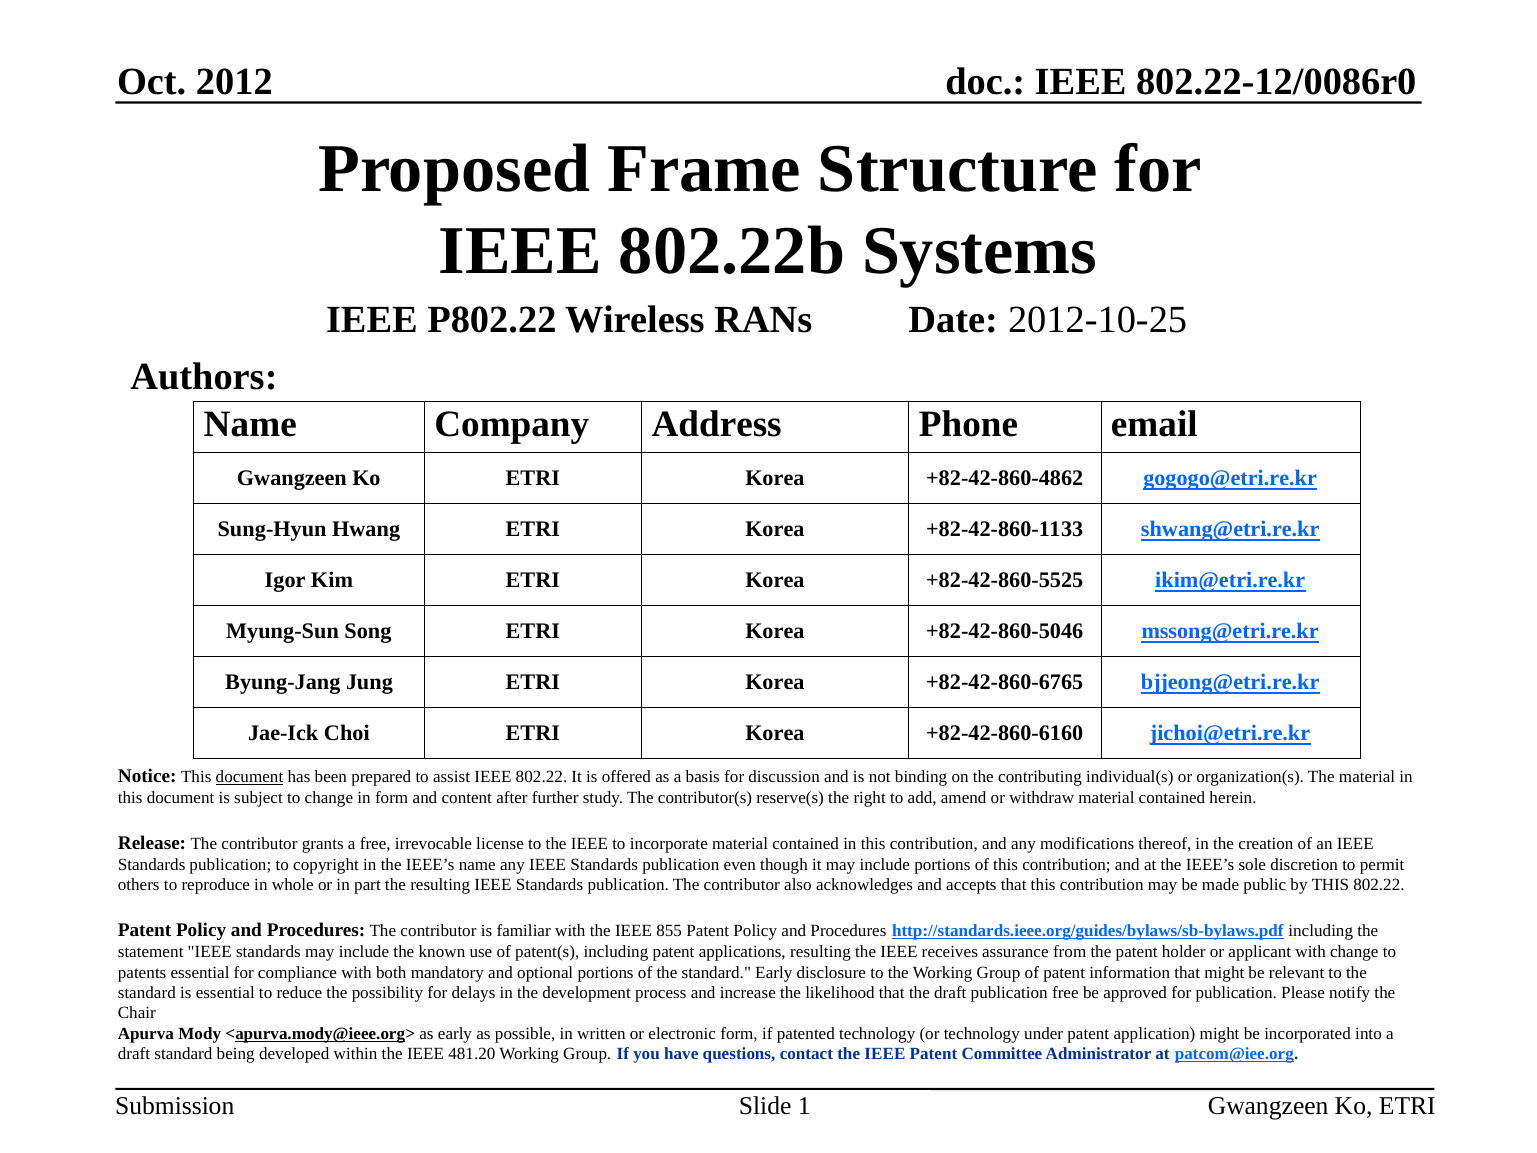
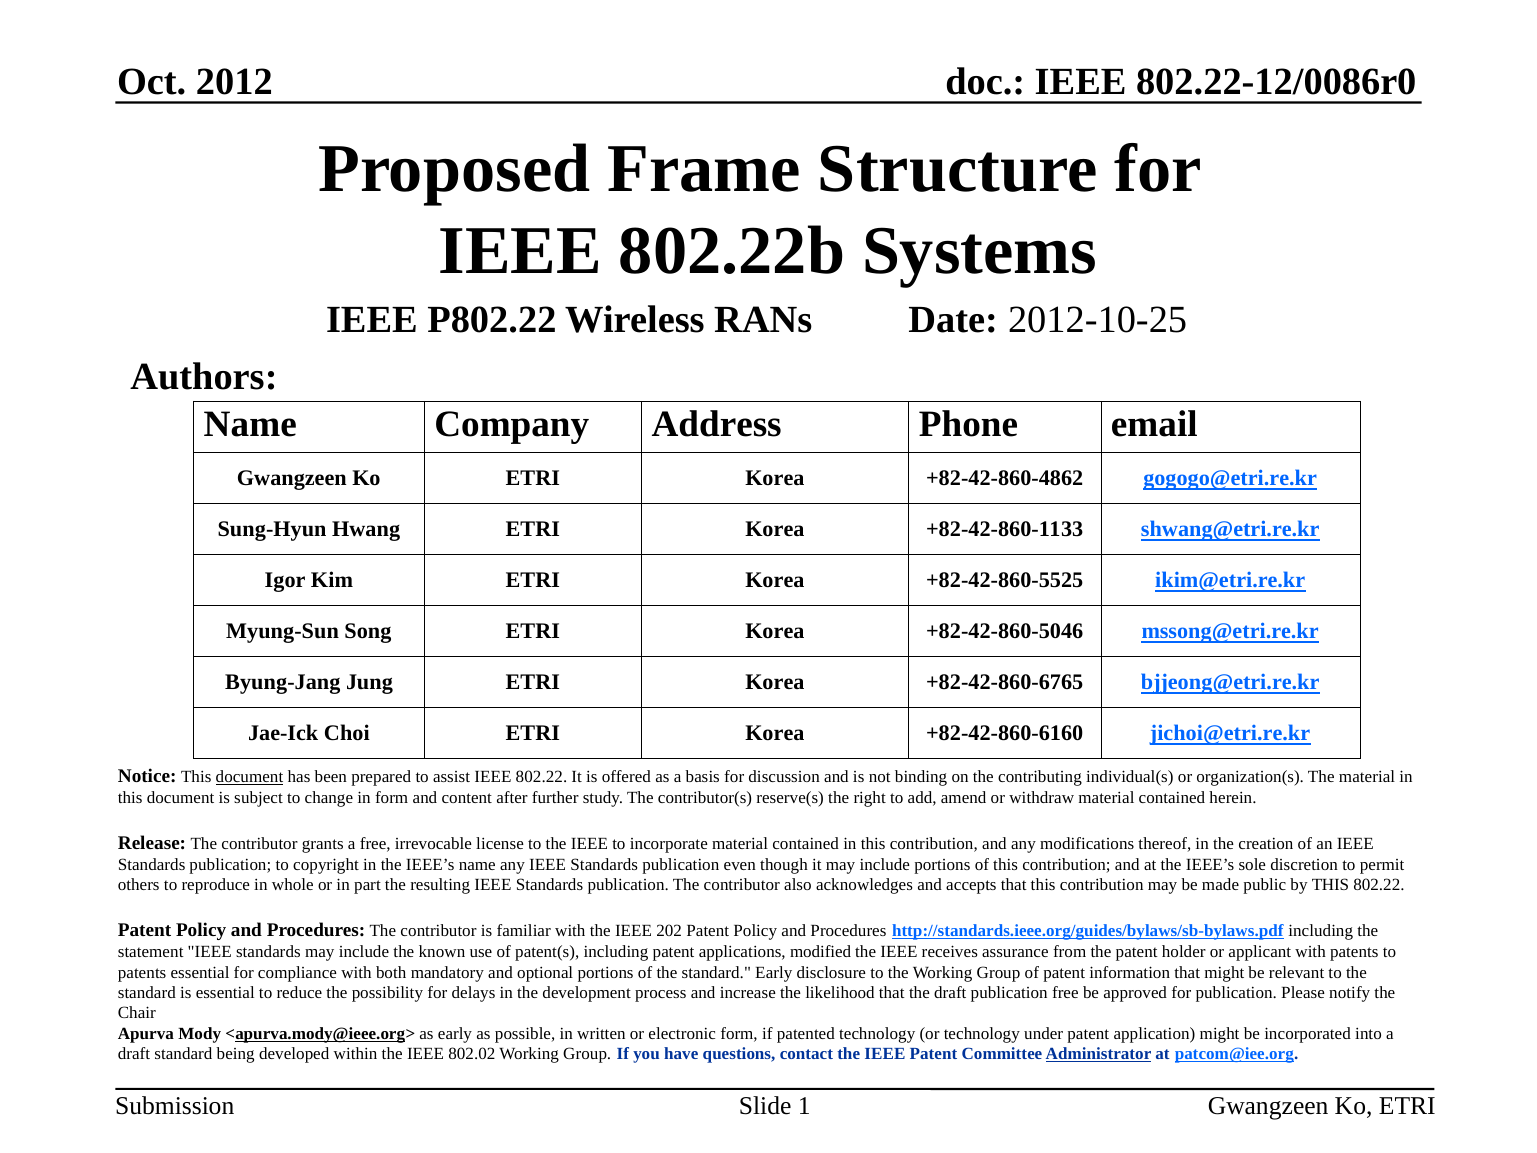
855: 855 -> 202 (669, 931)
applications resulting: resulting -> modified (821, 952)
with change: change -> patents (1354, 952)
481.20: 481.20 -> 802.02 (472, 1054)
Administrator underline: none -> present (1099, 1054)
